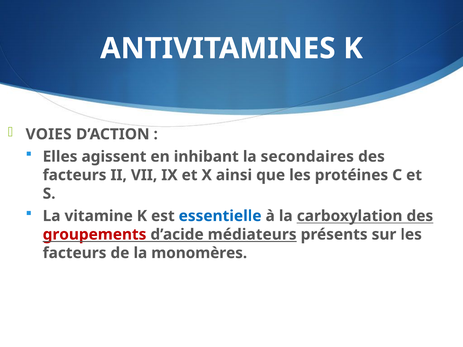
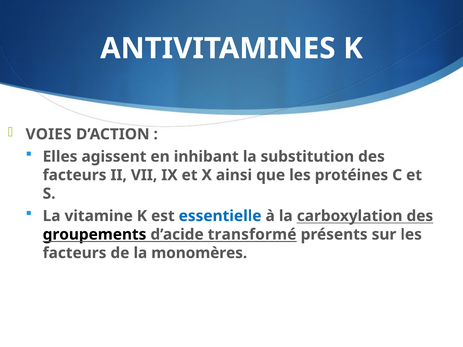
secondaires: secondaires -> substitution (307, 157)
groupements colour: red -> black (95, 235)
médiateurs: médiateurs -> transformé (252, 235)
